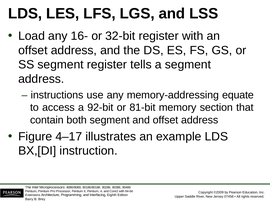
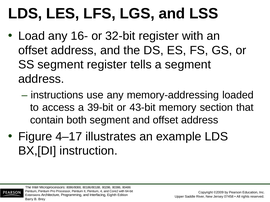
equate: equate -> loaded (238, 95)
92-bit: 92-bit -> 39-bit (100, 108)
81-bit: 81-bit -> 43-bit (142, 108)
